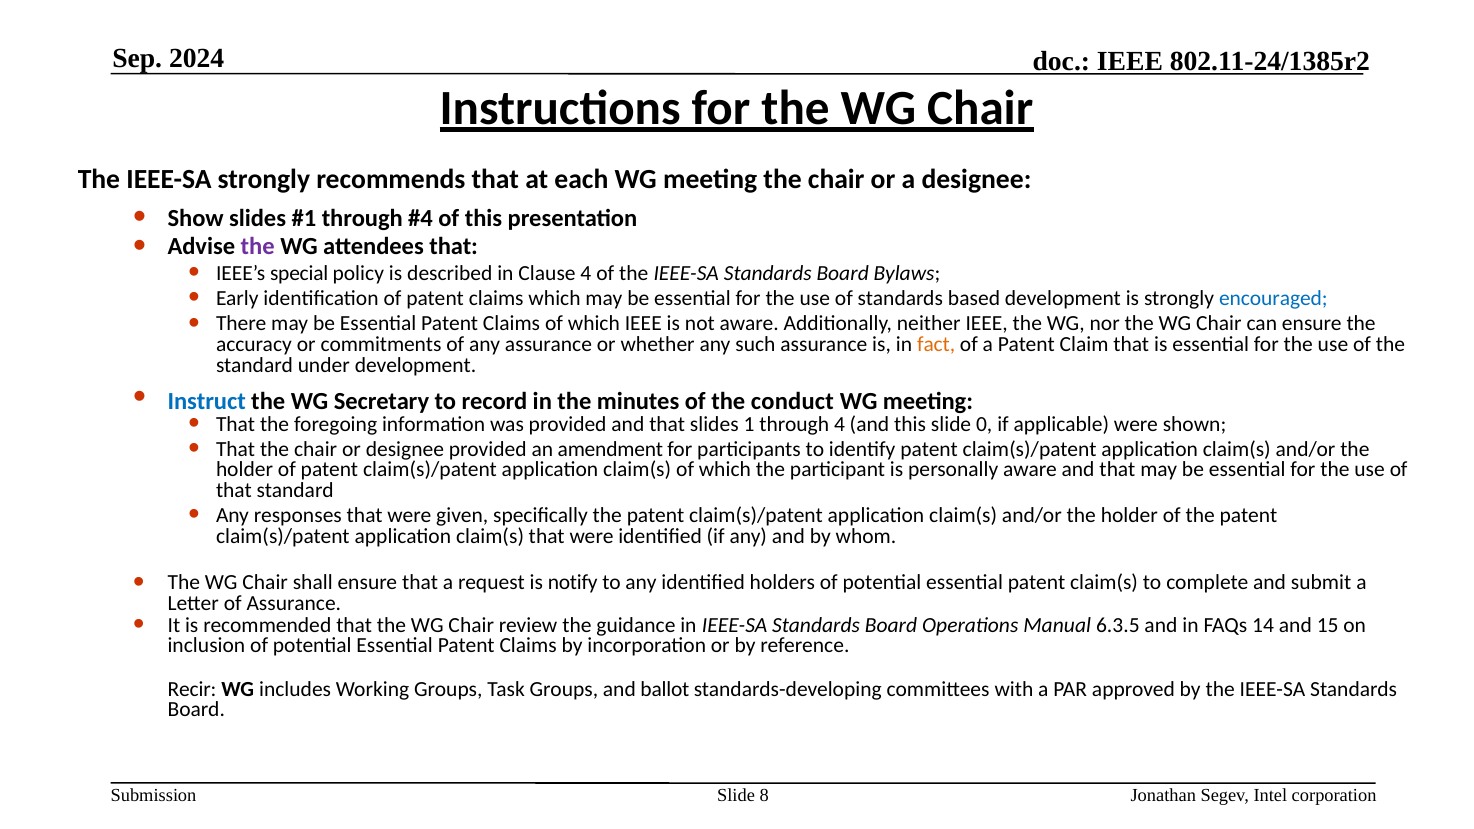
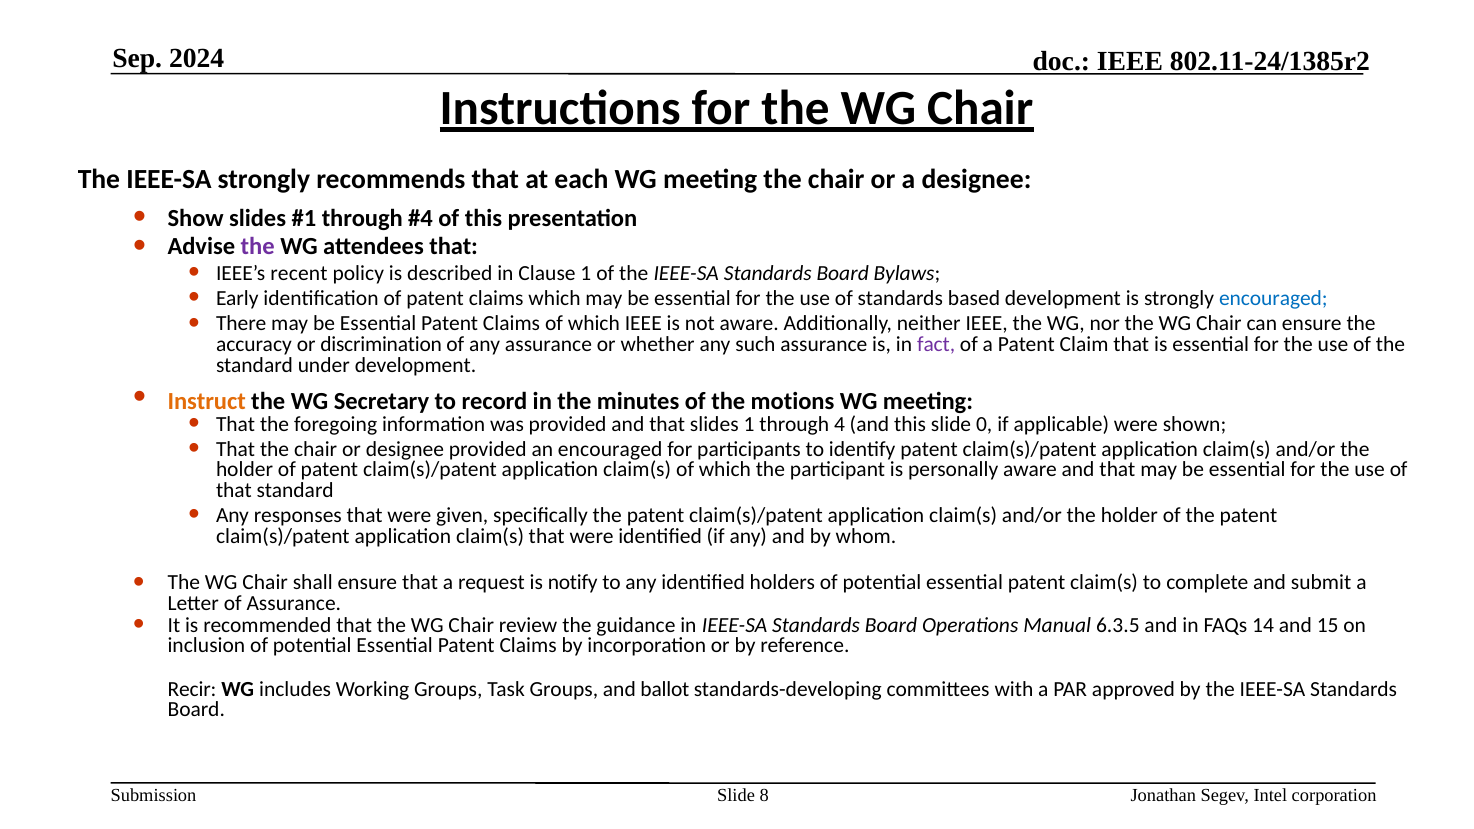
special: special -> recent (299, 273)
Clause 4: 4 -> 1 (586, 273)
commitments: commitments -> discrimination (381, 344)
fact colour: orange -> purple (936, 344)
Instruct colour: blue -> orange (207, 401)
conduct: conduct -> motions (793, 401)
an amendment: amendment -> encouraged (610, 449)
